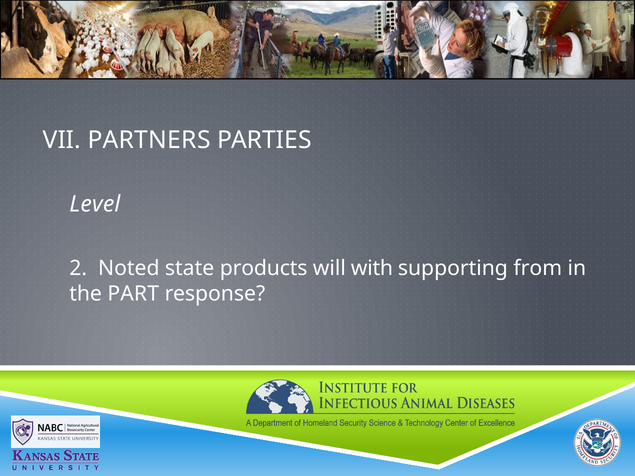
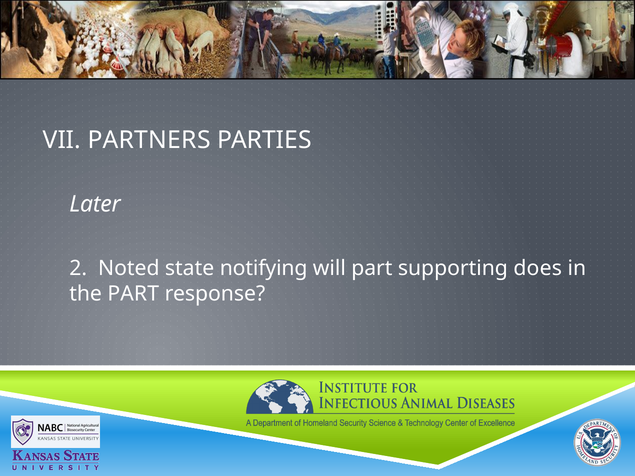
Level: Level -> Later (95, 204)
products: products -> notifying (264, 268)
will with: with -> part (372, 268)
from: from -> does (538, 268)
